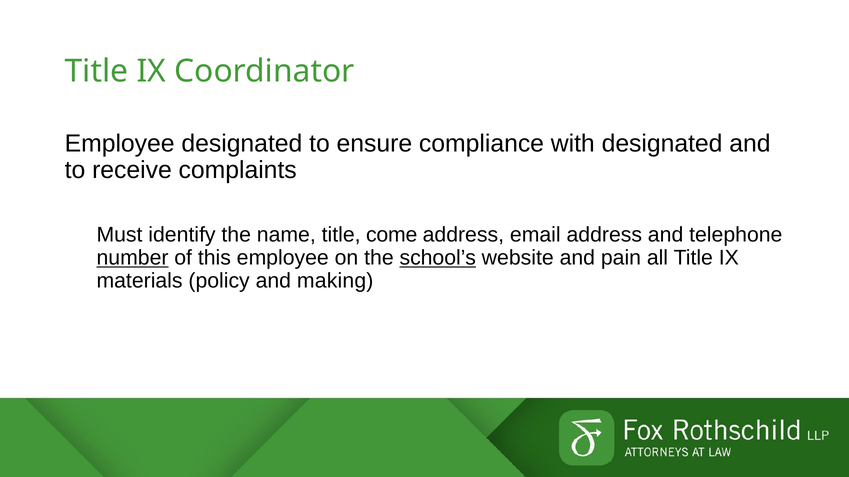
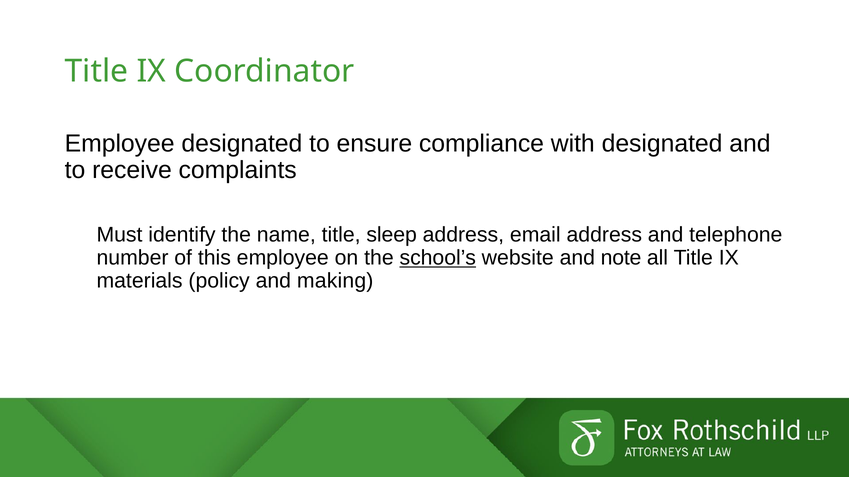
come: come -> sleep (392, 235)
number underline: present -> none (133, 258)
pain: pain -> note (621, 258)
